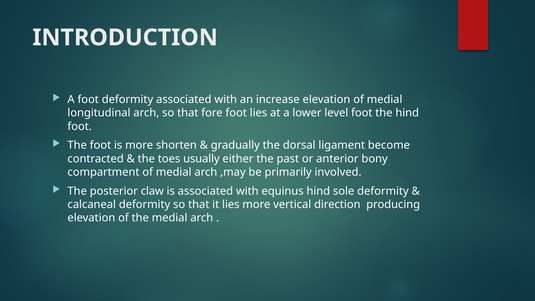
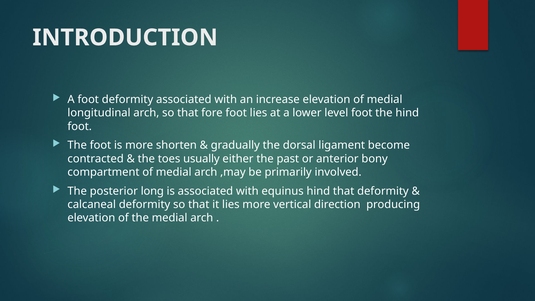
claw: claw -> long (152, 191)
hind sole: sole -> that (344, 191)
